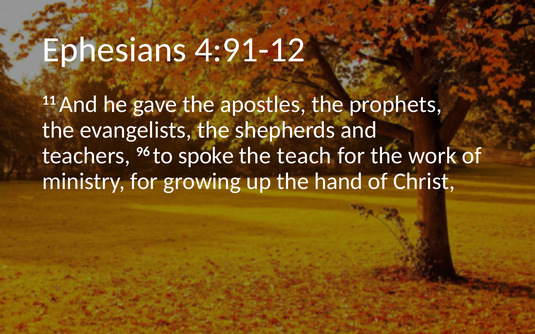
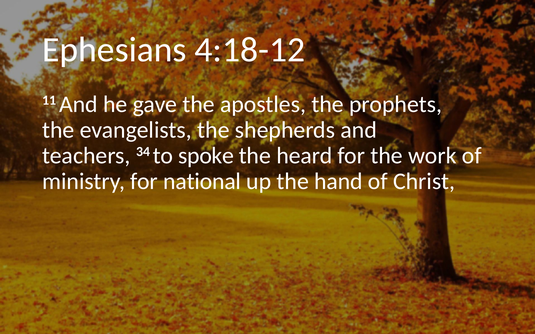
4:91-12: 4:91-12 -> 4:18-12 (250, 50)
96: 96 -> 34 (143, 152)
teach: teach -> heard (304, 156)
growing: growing -> national (202, 181)
